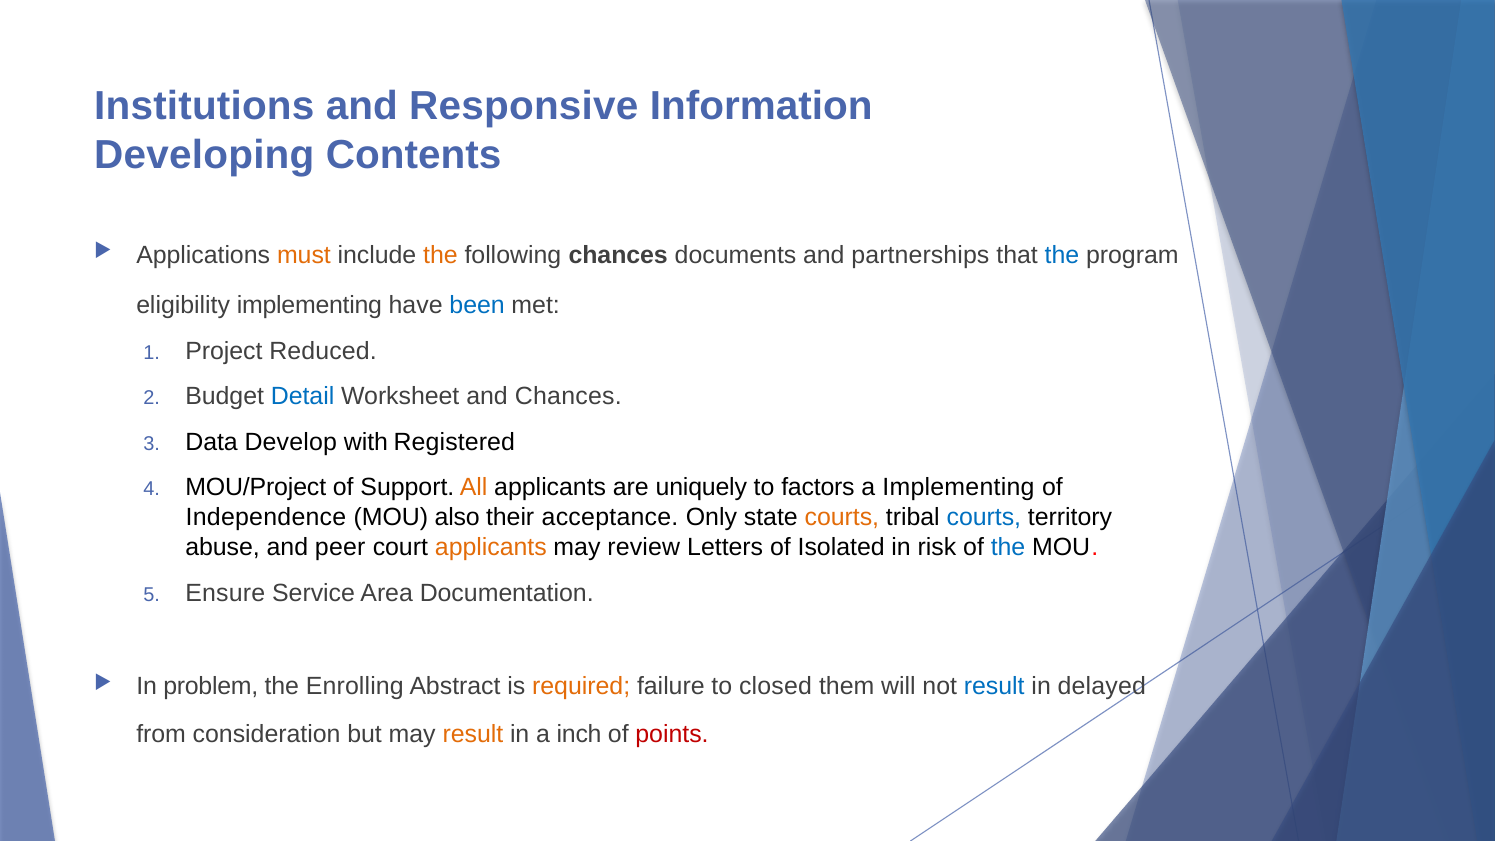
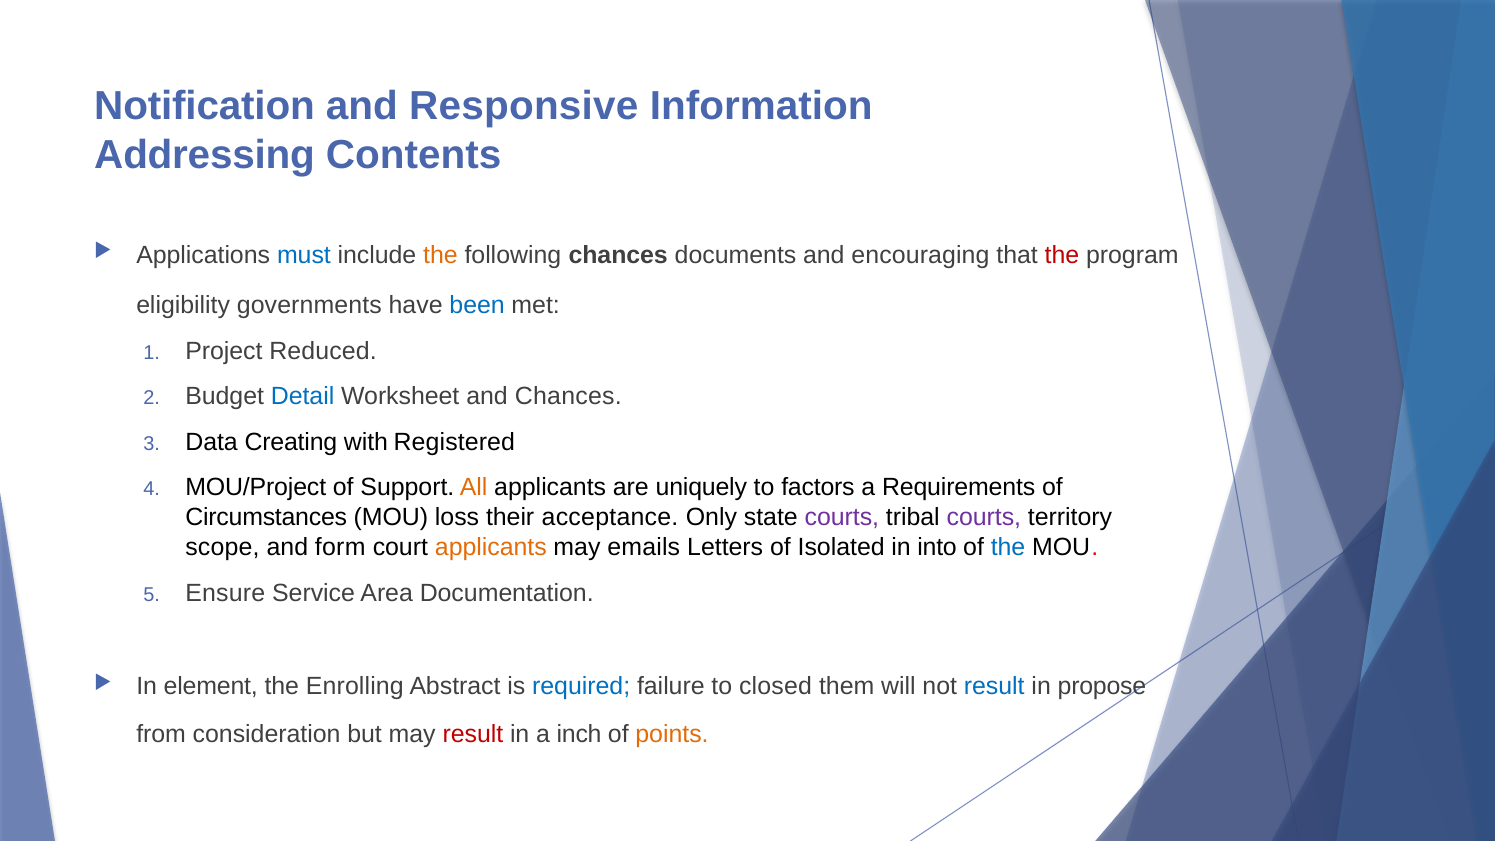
Institutions: Institutions -> Notification (204, 106)
Developing: Developing -> Addressing (205, 155)
must colour: orange -> blue (304, 255)
partnerships: partnerships -> encouraging (920, 255)
the colour: blue -> red (1062, 255)
eligibility implementing: implementing -> governments (309, 306)
Develop: Develop -> Creating (291, 442)
a Implementing: Implementing -> Requirements (959, 488)
Independence: Independence -> Circumstances (266, 517)
also: also -> loss (457, 517)
courts colour: orange -> purple (842, 517)
courts colour: blue -> purple (984, 517)
abuse: abuse -> scope (222, 547)
peer: peer -> form (340, 547)
review: review -> emails (644, 547)
risk: risk -> into (937, 547)
problem: problem -> element (211, 686)
required colour: orange -> blue (581, 686)
delayed: delayed -> propose (1102, 686)
result colour: orange -> red (473, 734)
points colour: red -> orange (672, 734)
